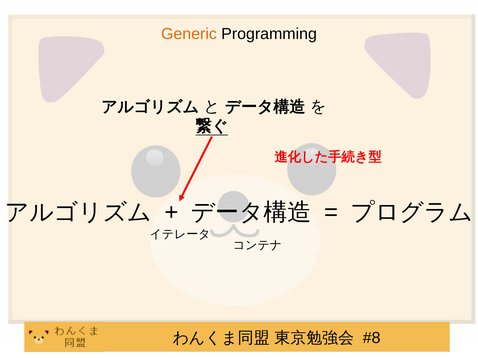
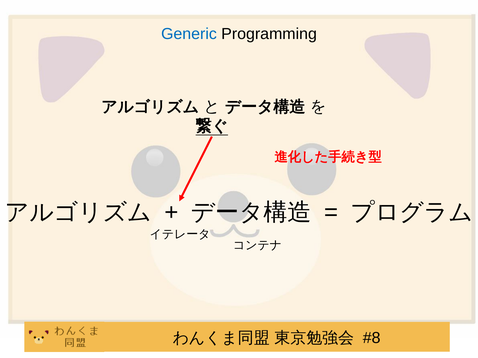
Generic colour: orange -> blue (189, 34)
